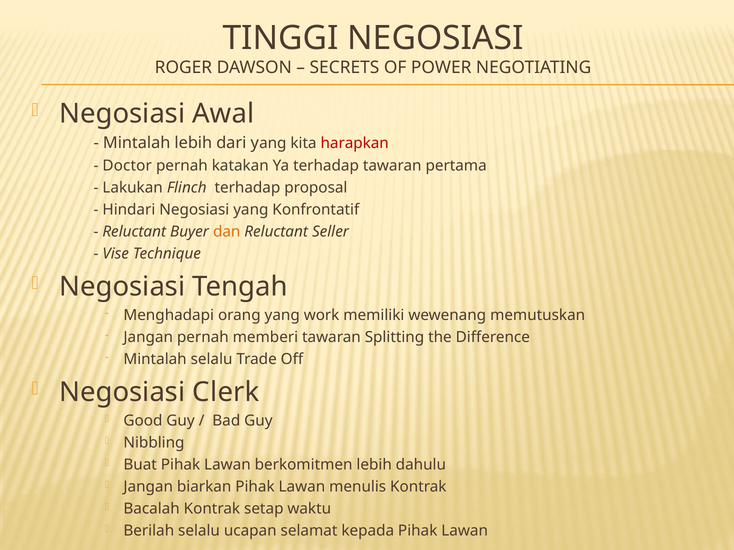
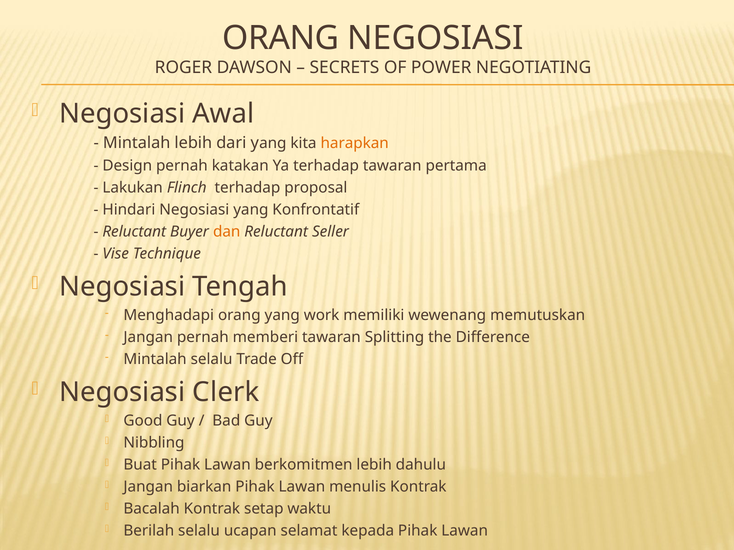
TINGGI: TINGGI -> ORANG (281, 38)
harapkan colour: red -> orange (355, 144)
Doctor: Doctor -> Design (127, 166)
